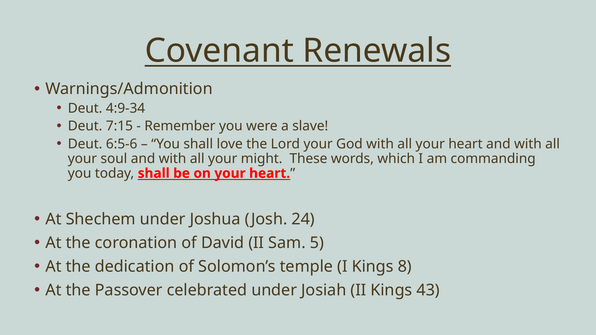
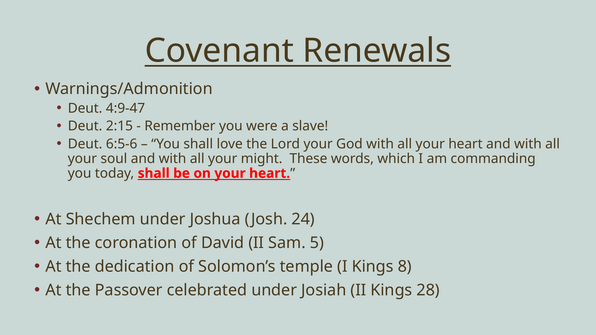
4:9-34: 4:9-34 -> 4:9-47 (126, 108)
7:15: 7:15 -> 2:15 (119, 126)
43: 43 -> 28 (428, 290)
